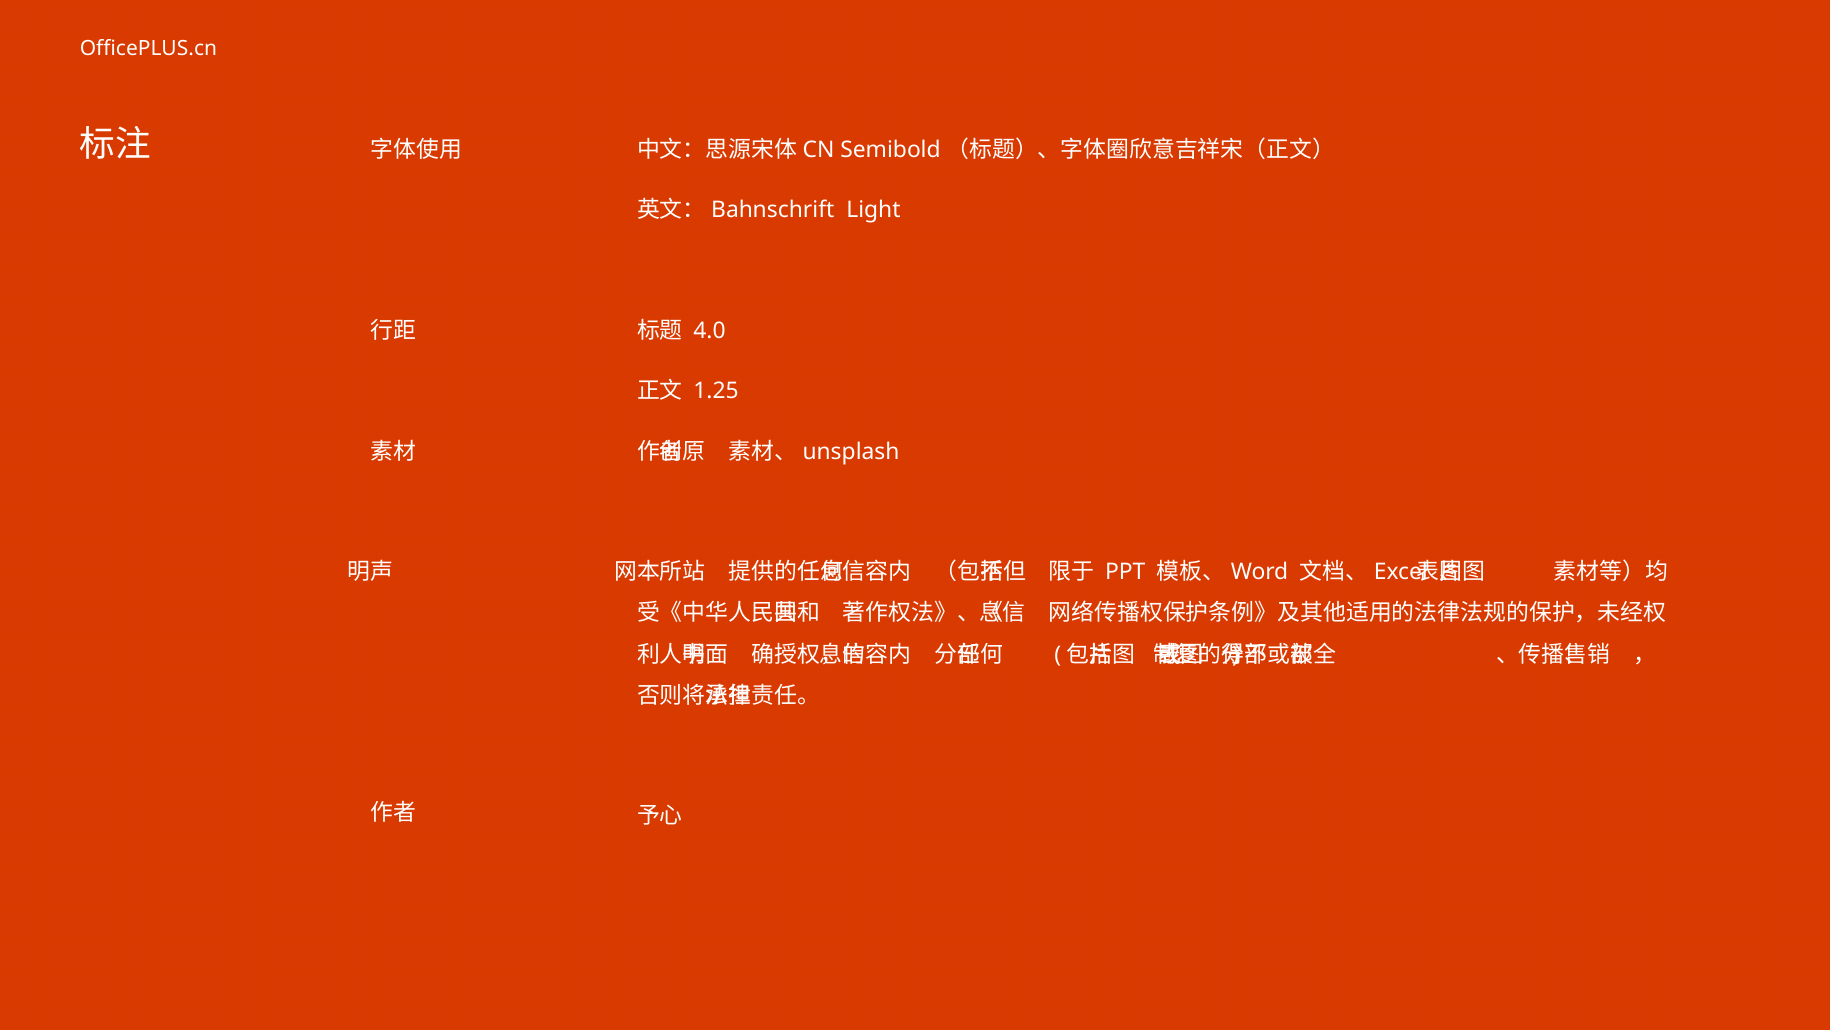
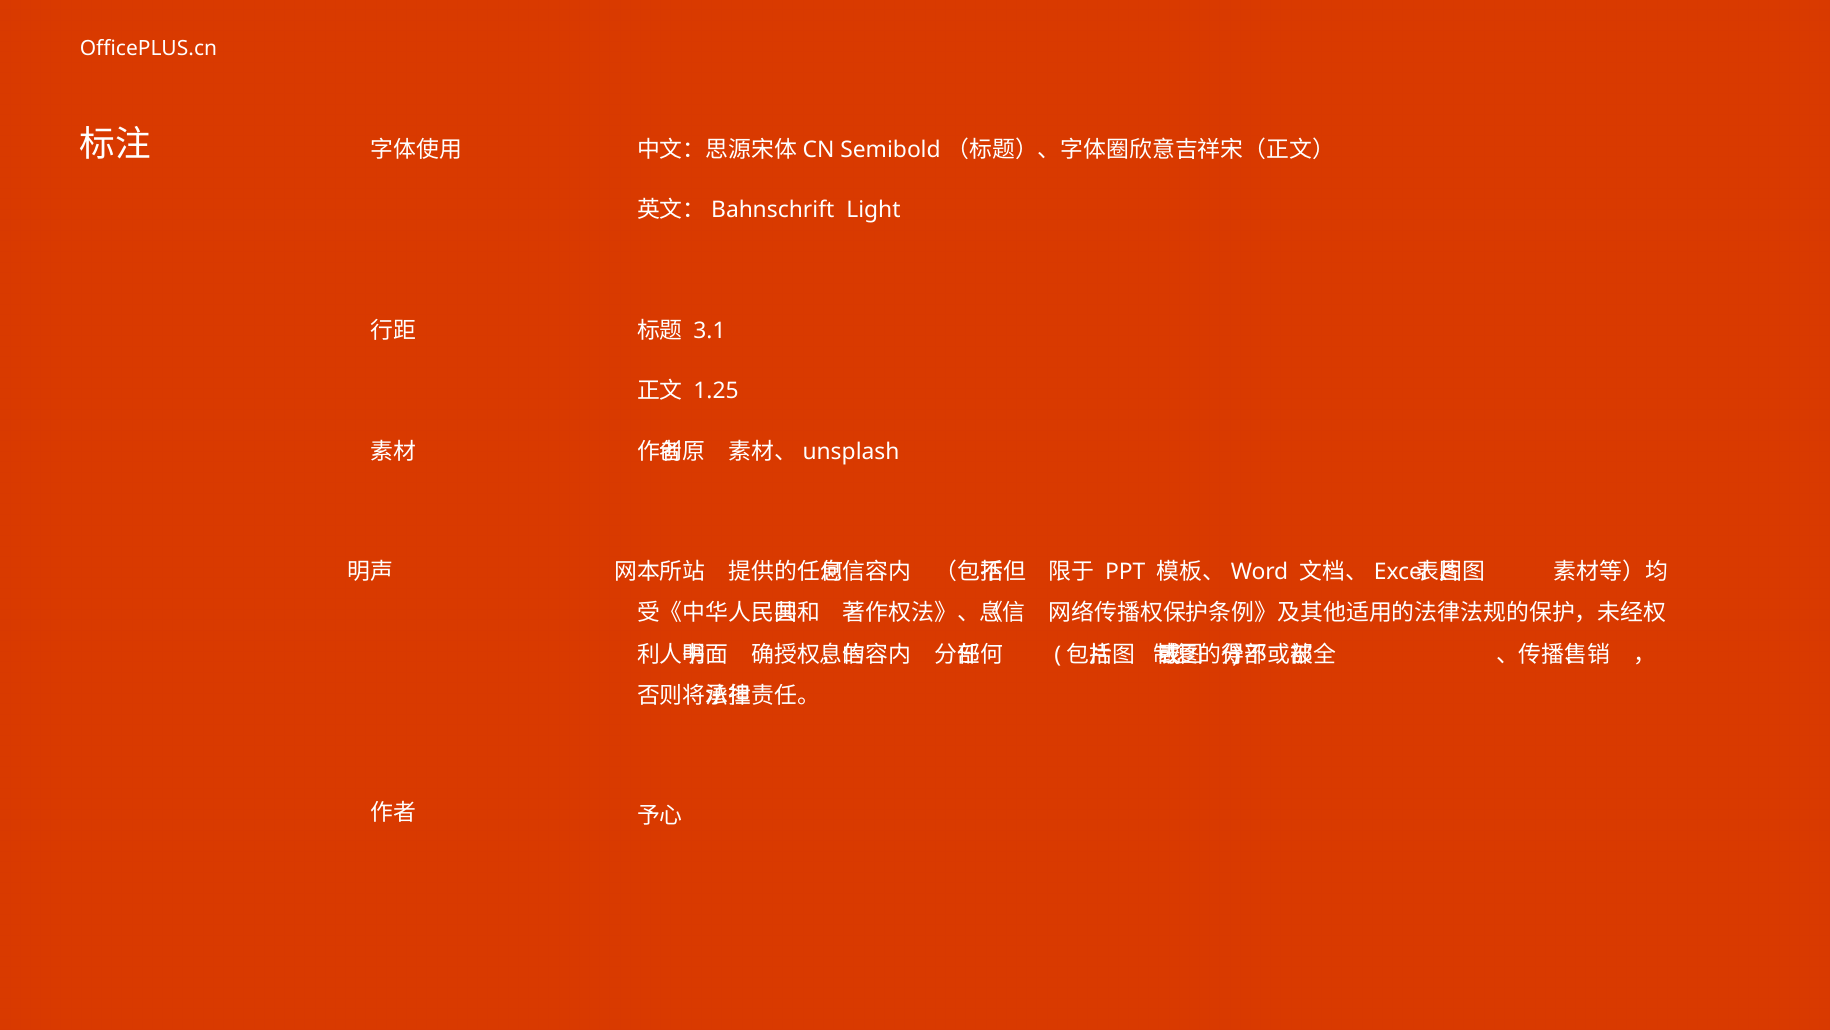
4.0: 4.0 -> 3.1 (709, 331)
